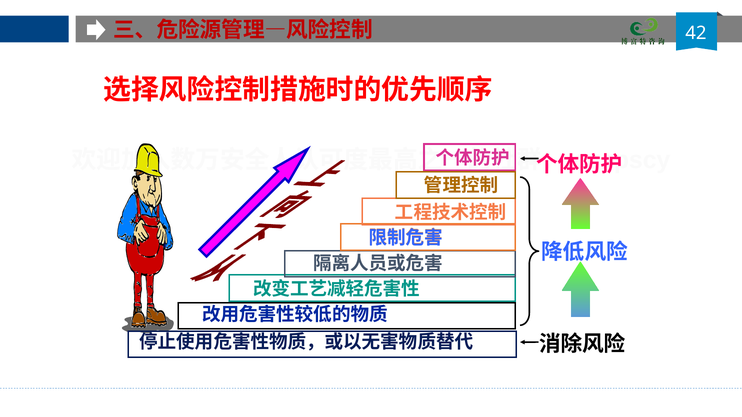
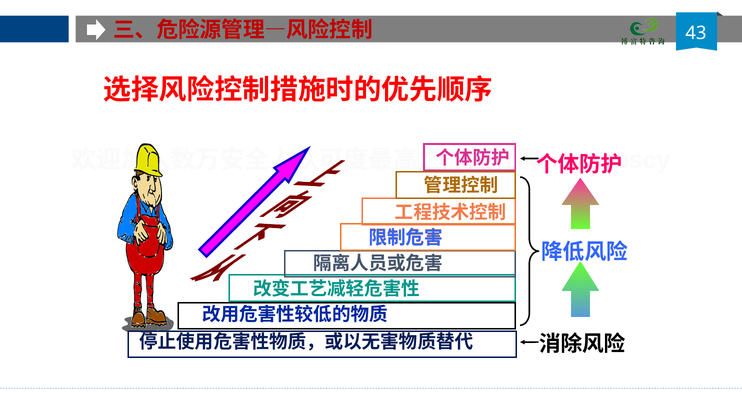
42: 42 -> 43 (696, 33)
